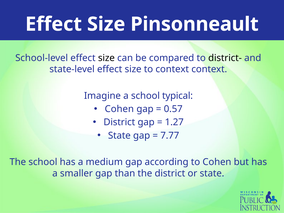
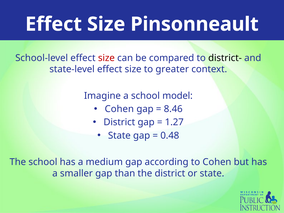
size colour: black -> red (106, 58)
to context: context -> greater (172, 69)
typical: typical -> model (177, 96)
0.57: 0.57 -> 8.46 (173, 109)
7.77: 7.77 -> 0.48 (170, 136)
